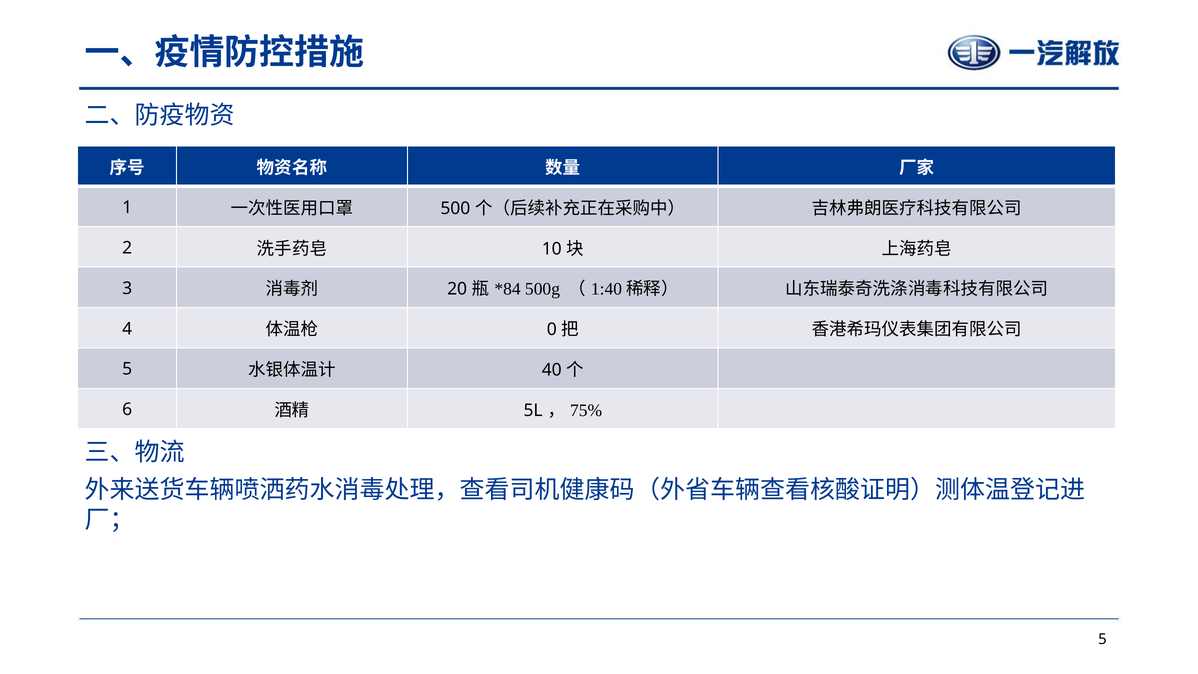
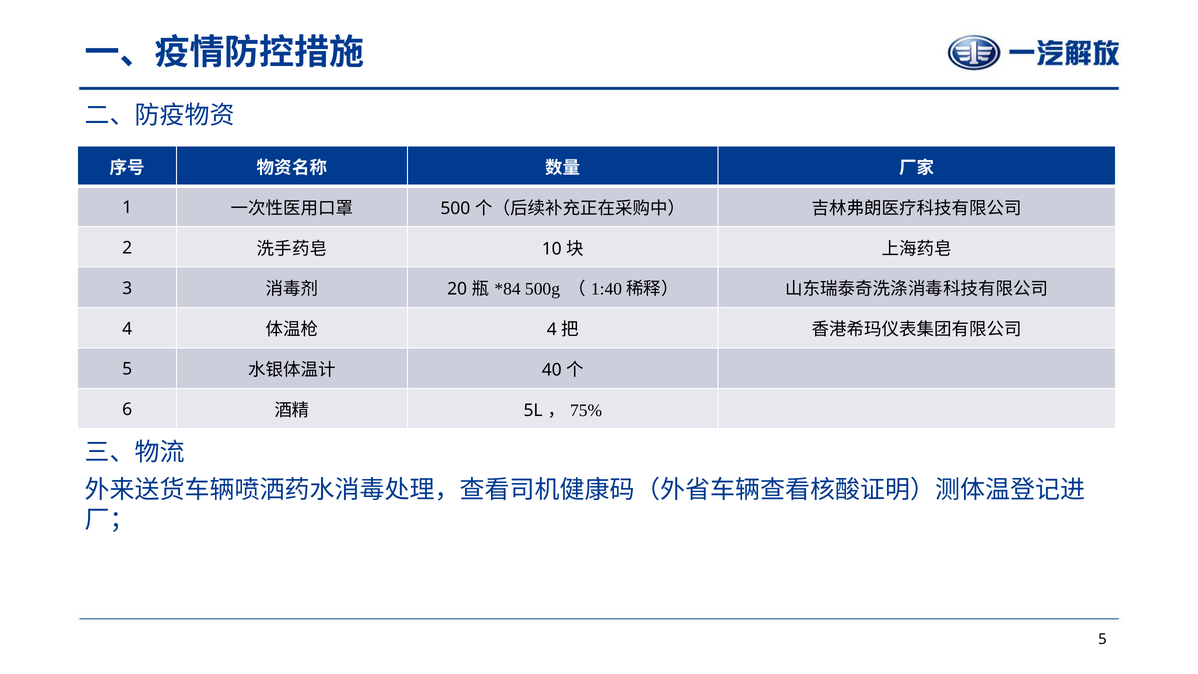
0: 0 -> 4 (552, 330)
